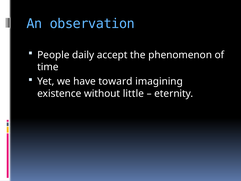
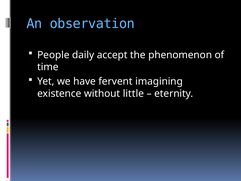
toward: toward -> fervent (116, 81)
